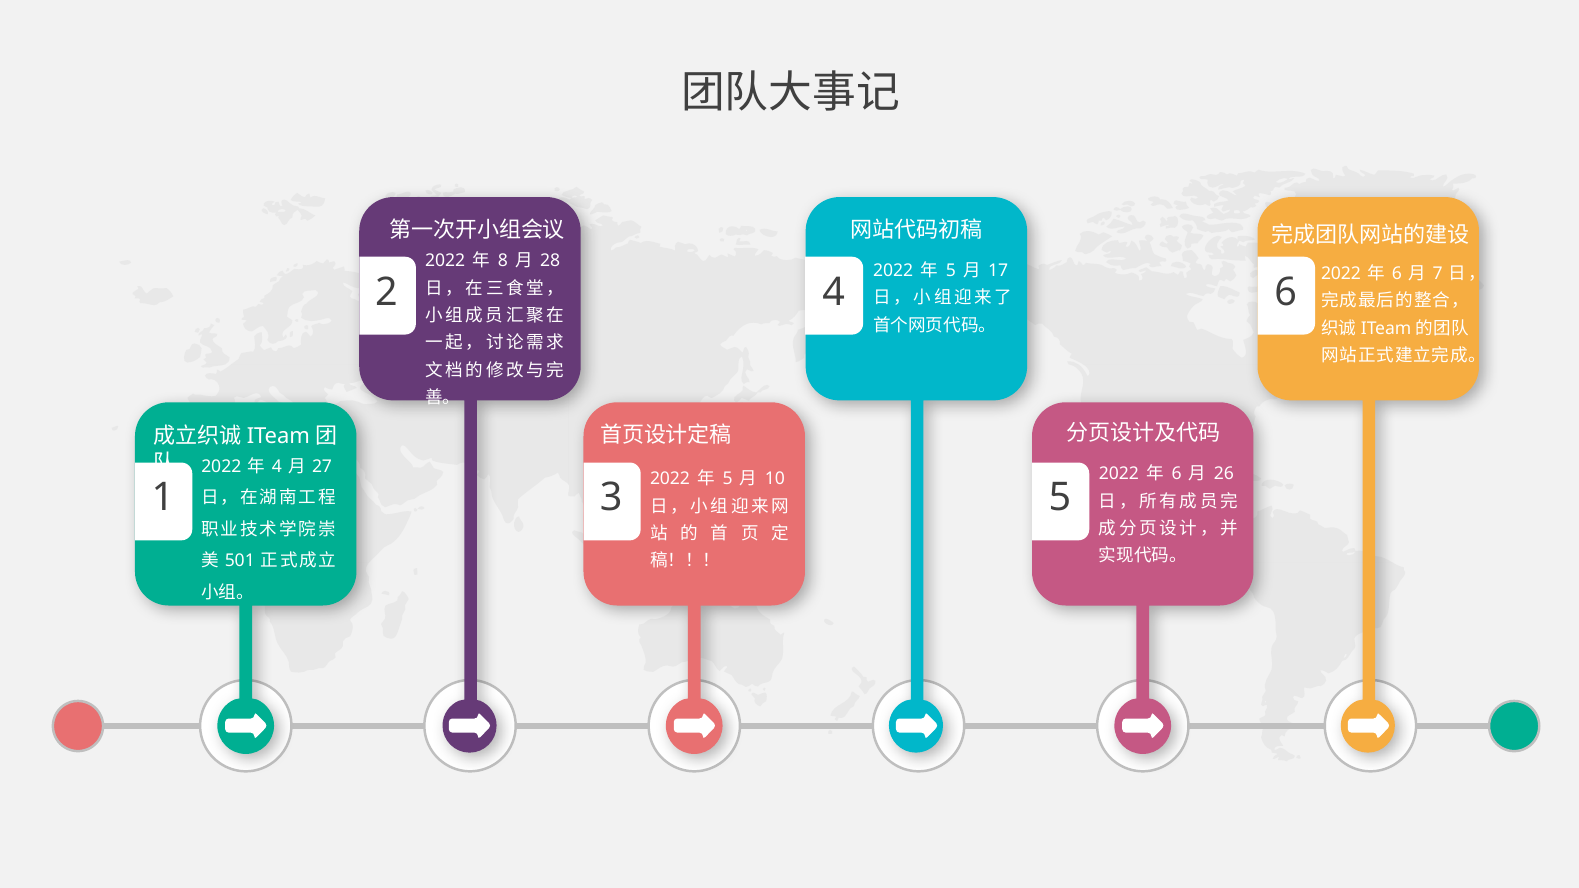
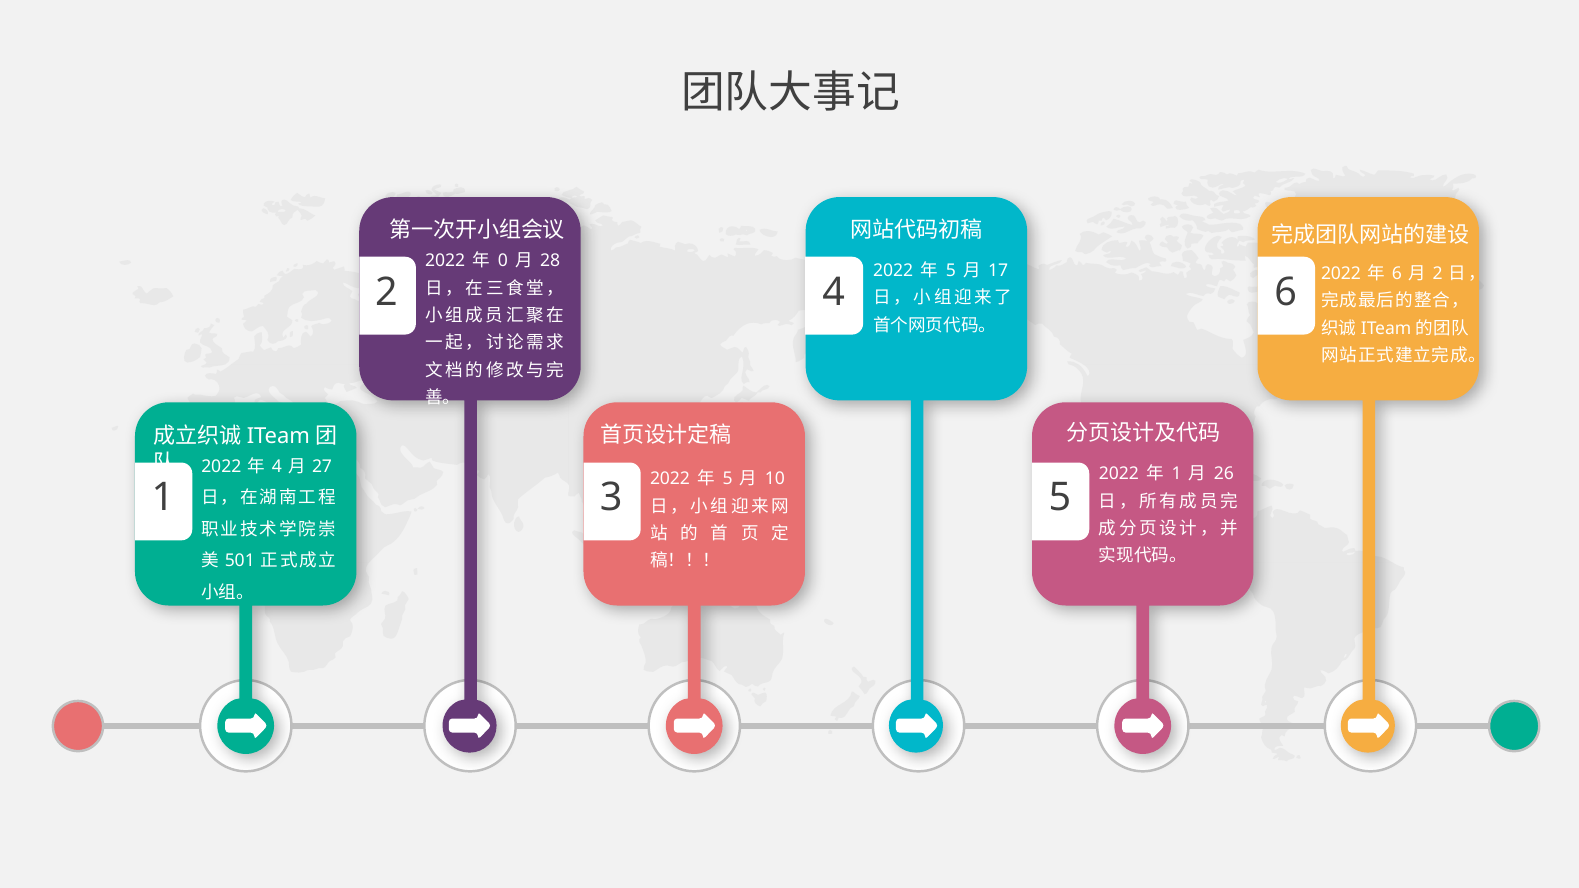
8: 8 -> 0 (503, 261)
7: 7 -> 2 (1438, 274)
6: 6 -> 1 (1177, 474)
